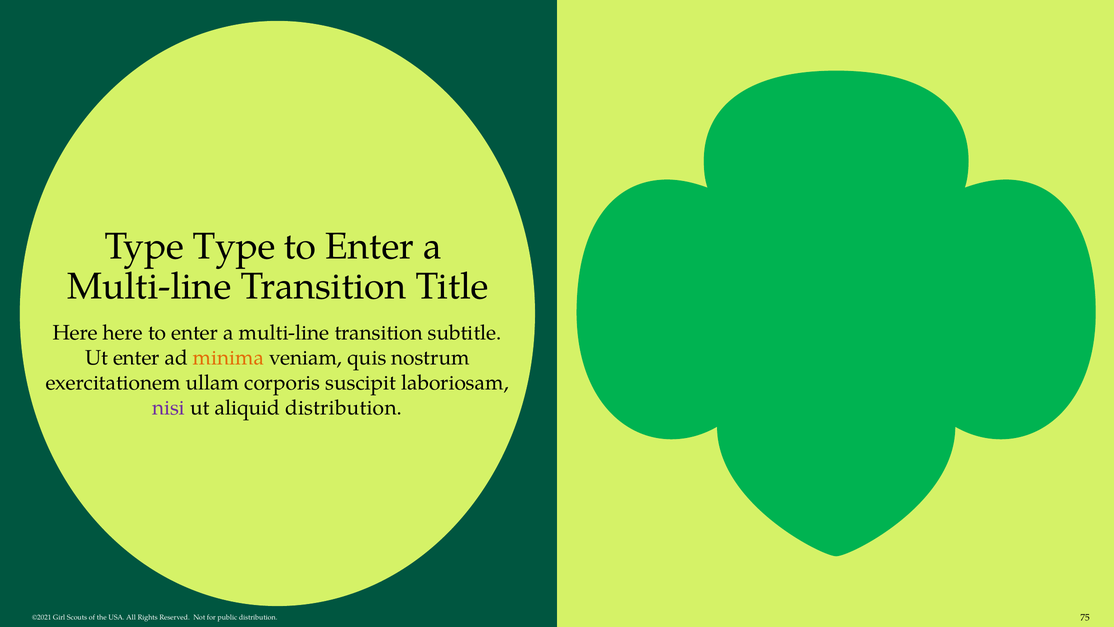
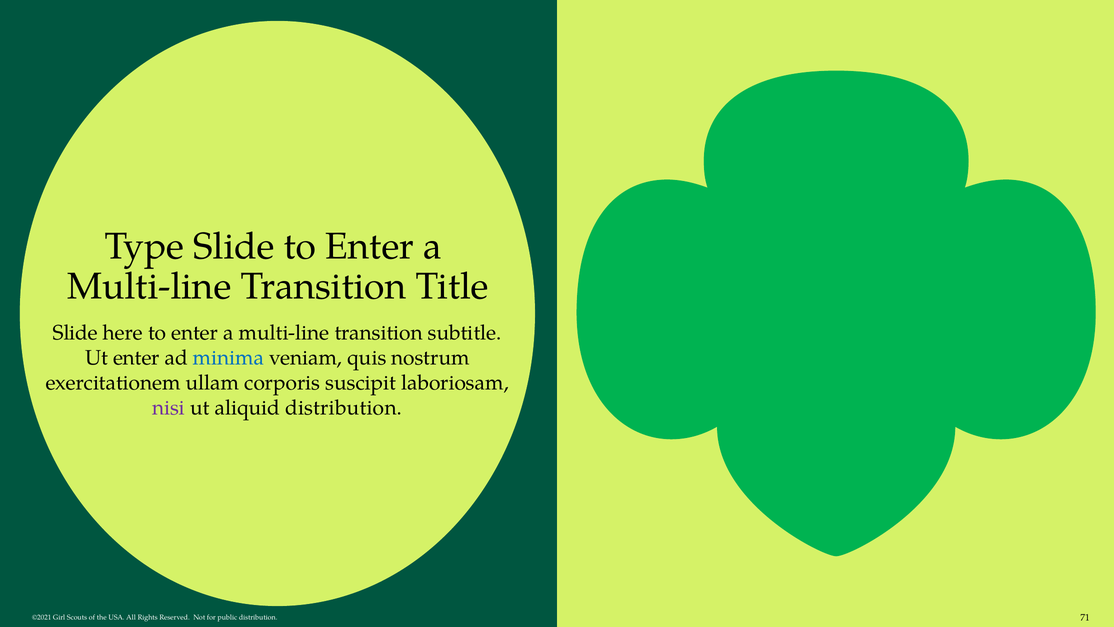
Type Type: Type -> Slide (234, 246)
Here: Here -> Slide (75, 333)
minima colour: orange -> blue (229, 358)
75: 75 -> 71 (1085, 618)
